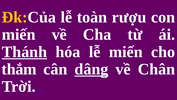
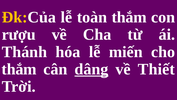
toàn rượu: rượu -> thắm (129, 17)
miến: miến -> rượu (19, 34)
Thánh underline: present -> none (24, 52)
Chân: Chân -> Thiết (156, 69)
